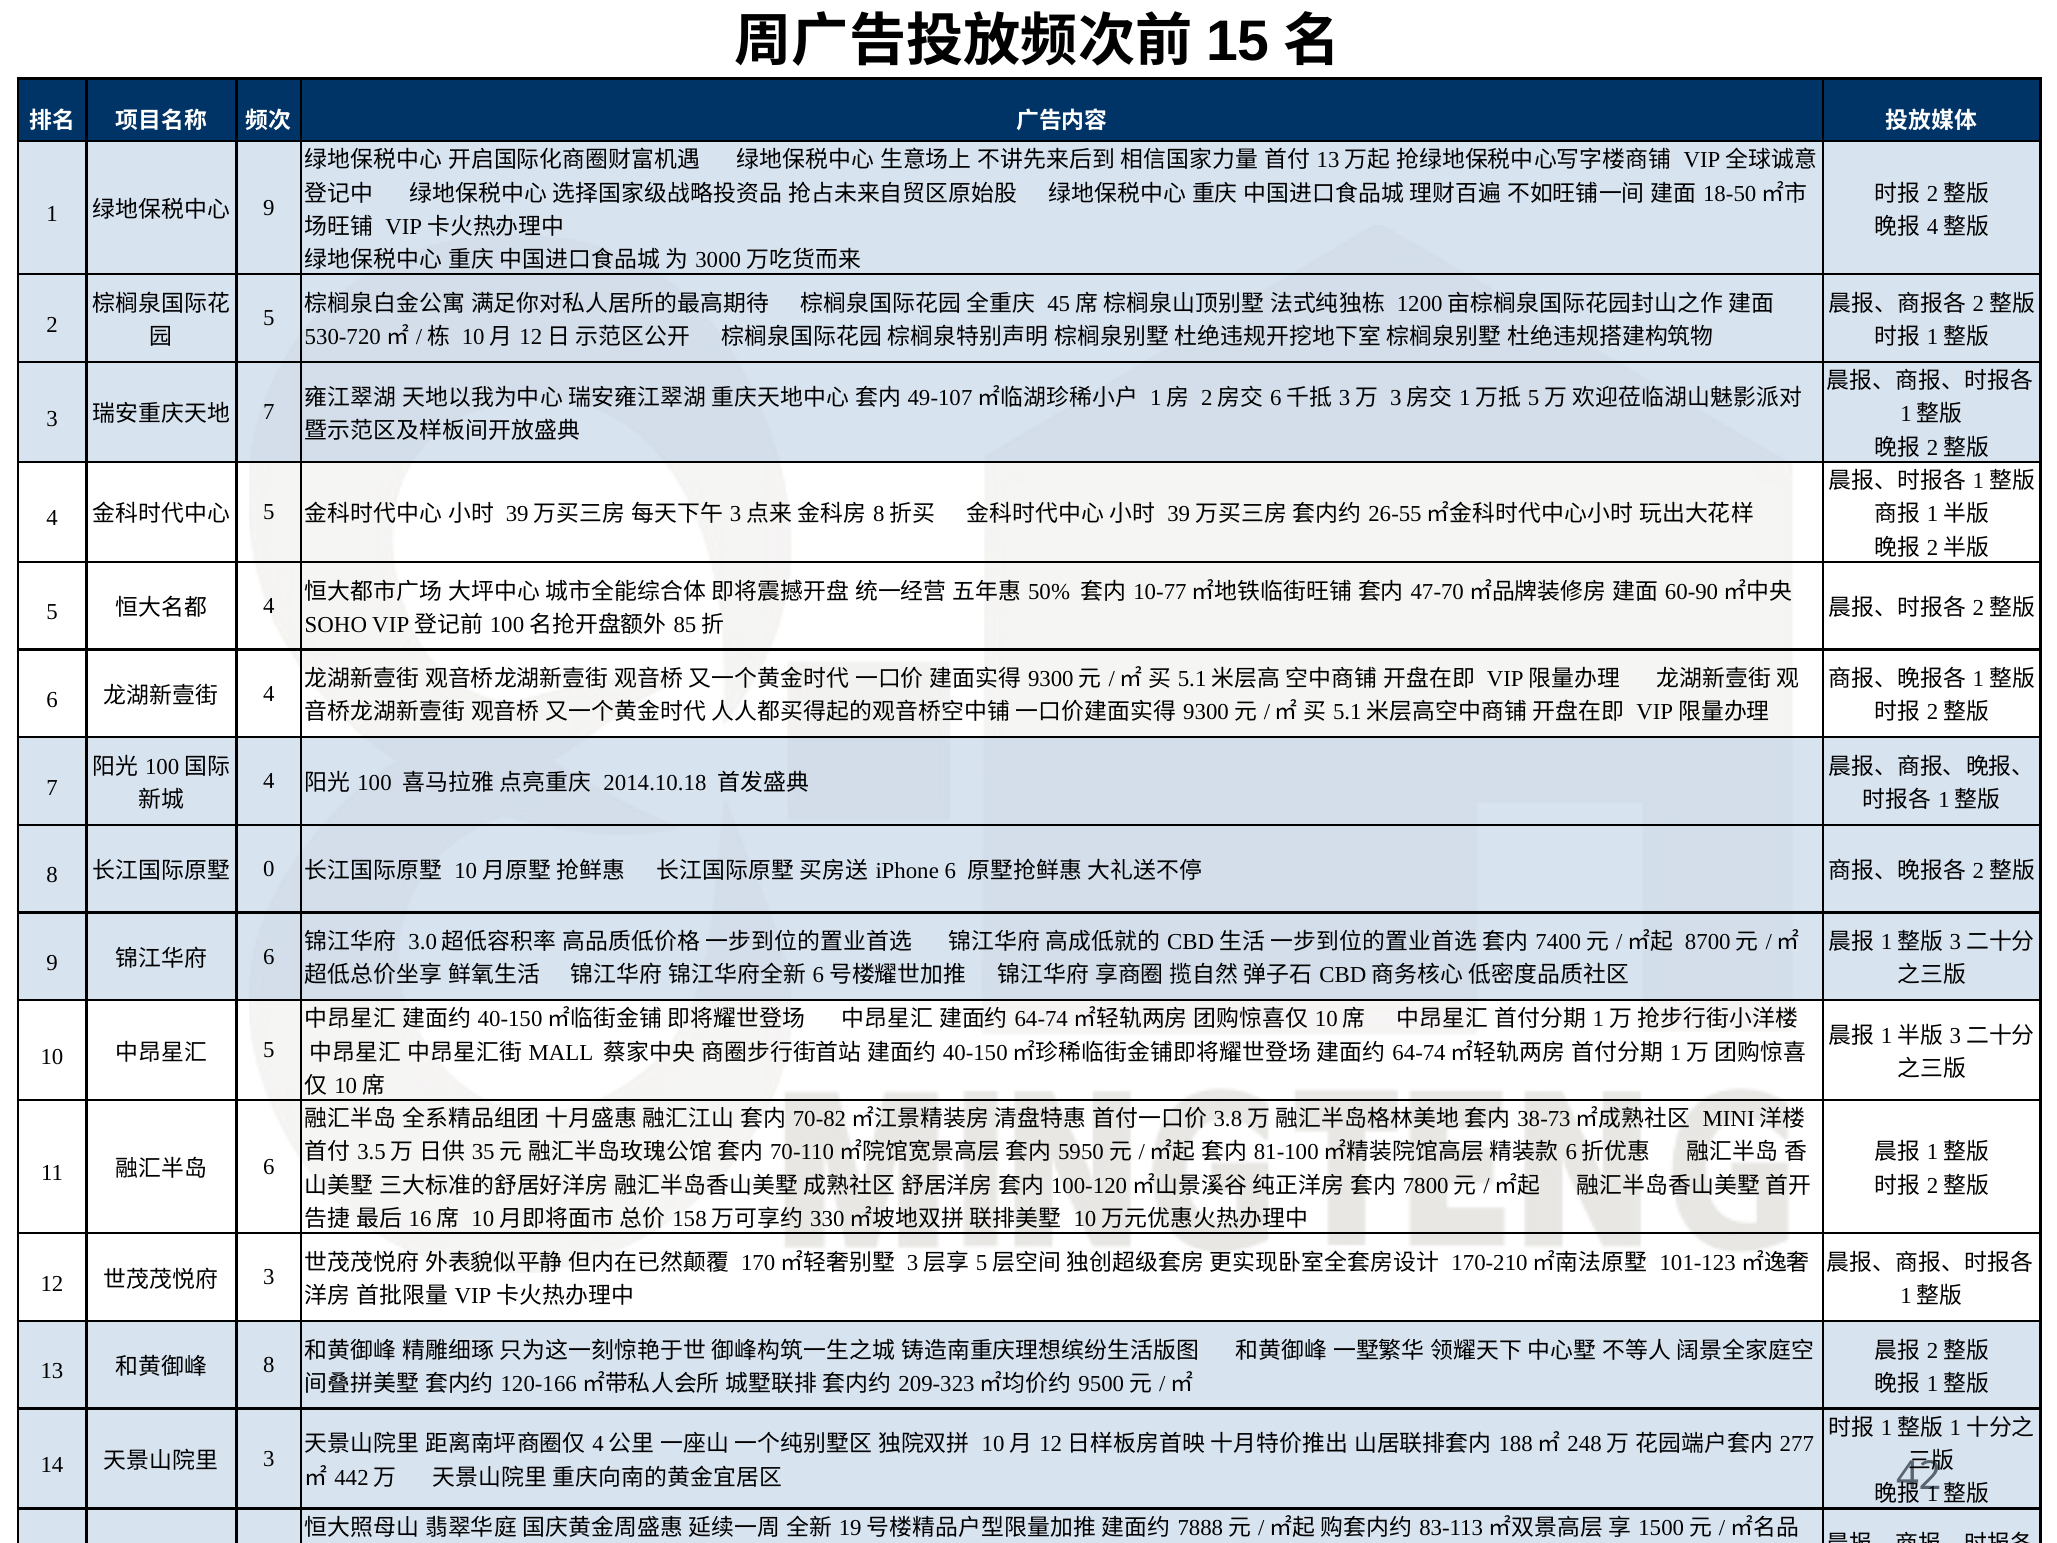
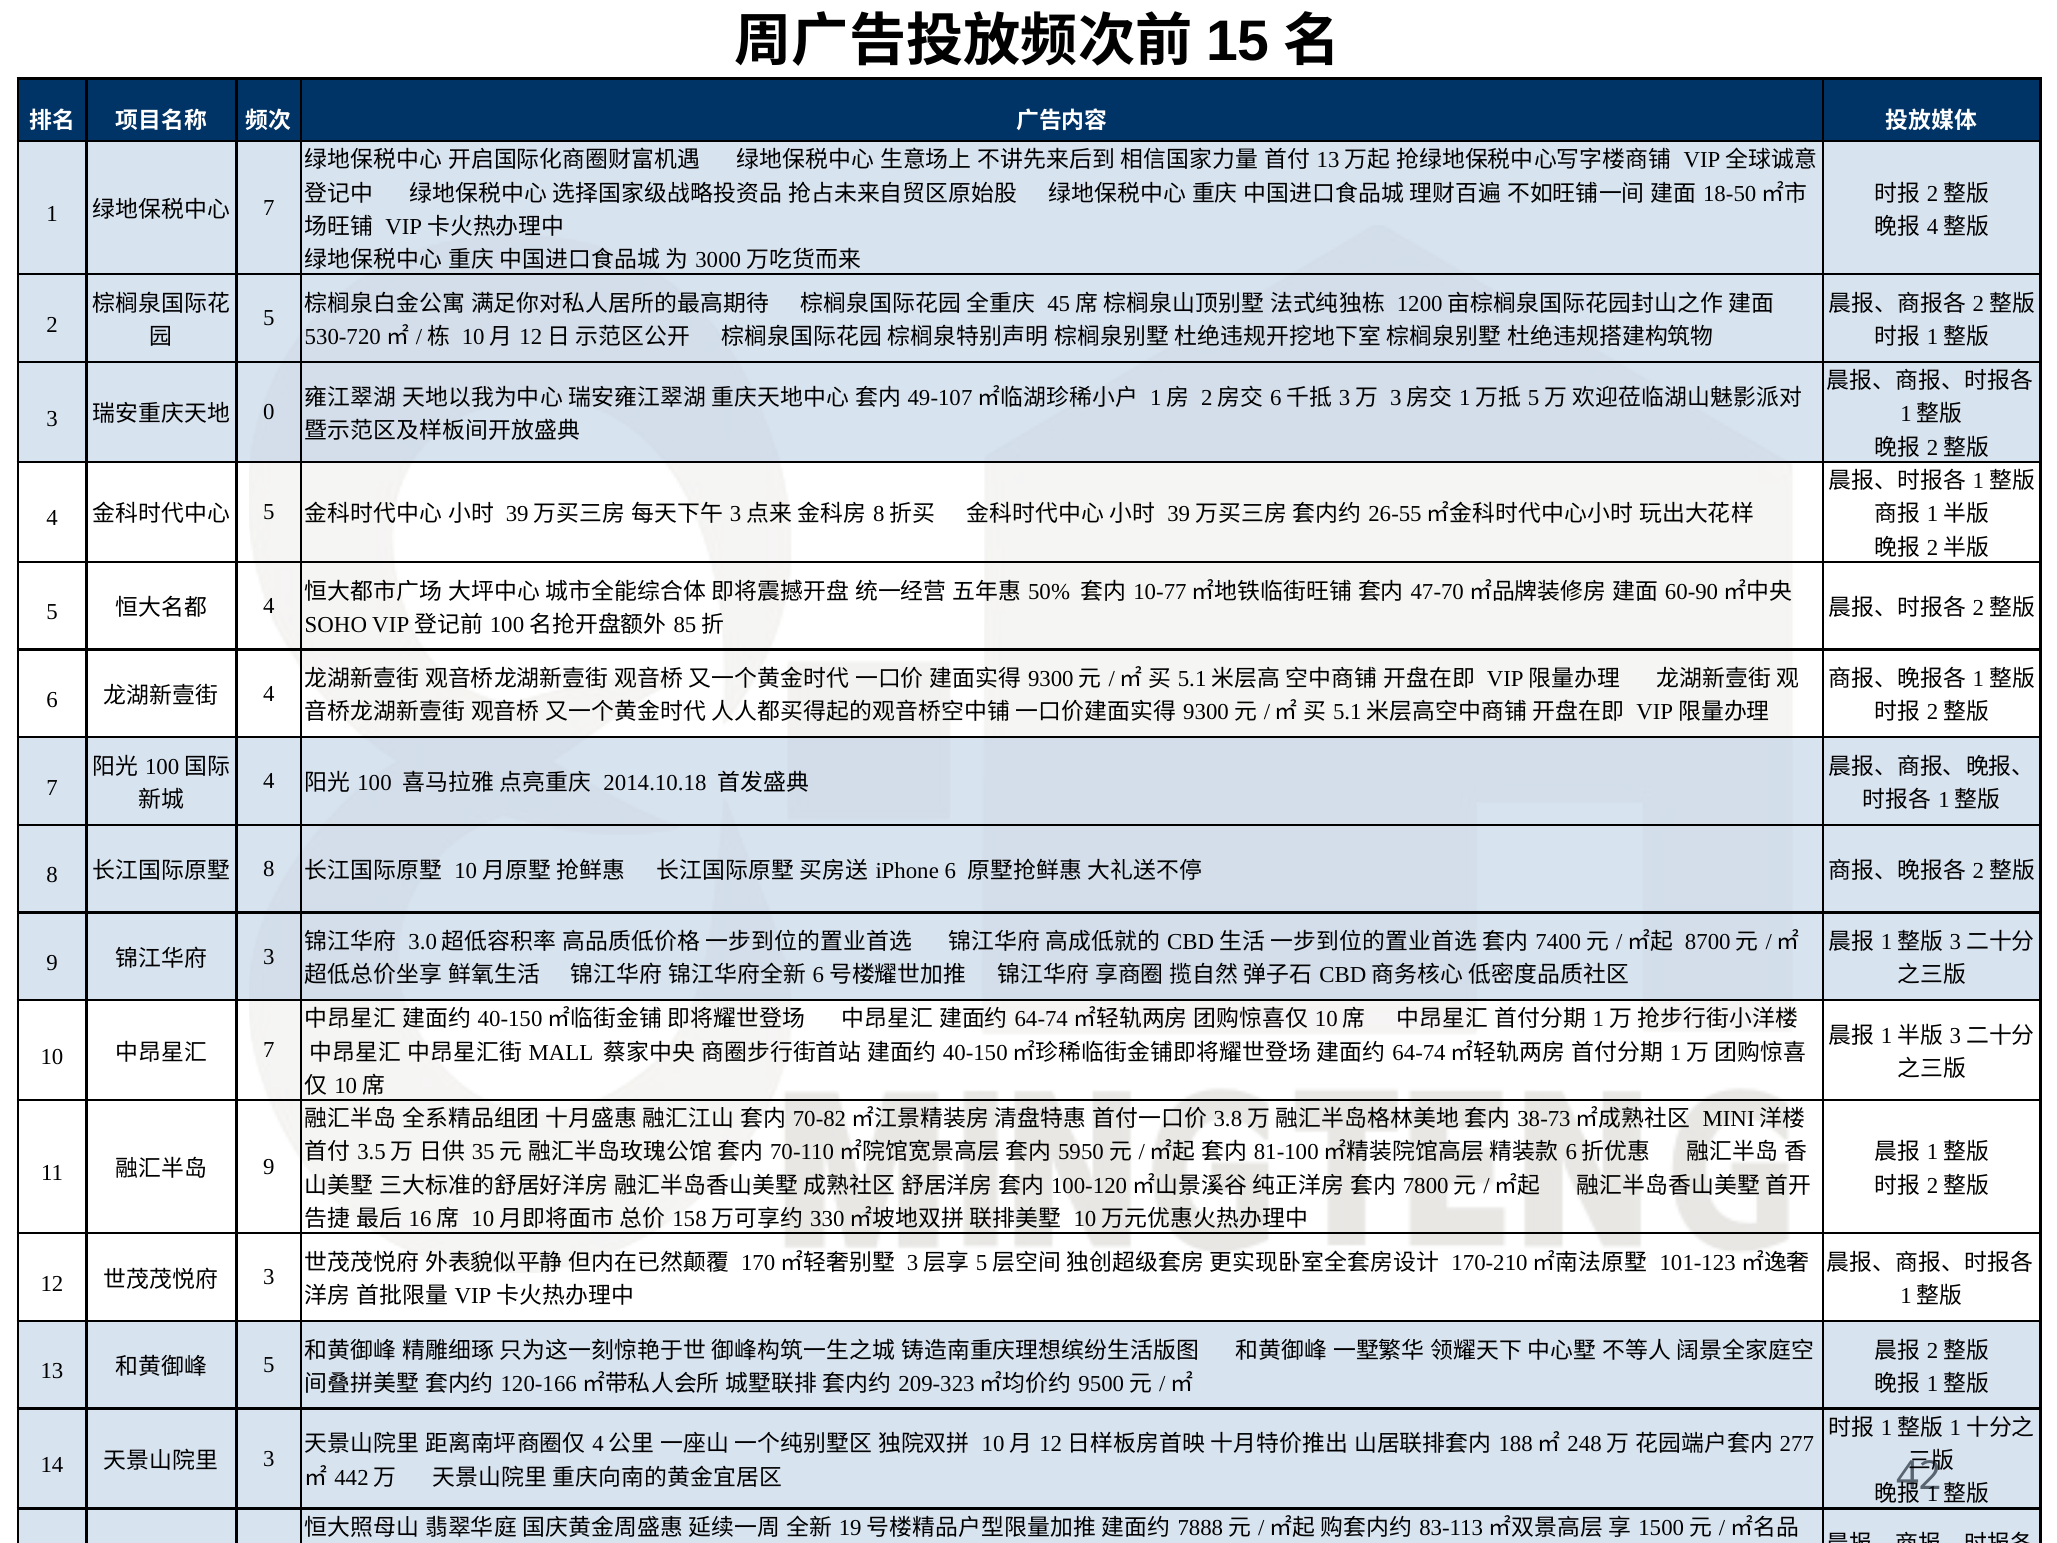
9: 9 -> 7 (269, 208)
7: 7 -> 0 (269, 412)
0: 0 -> 8 (269, 869)
6: 6 -> 3 (269, 956)
5: 5 -> 7 (269, 1050)
6: 6 -> 9 (269, 1167)
8: 8 -> 5 (269, 1365)
